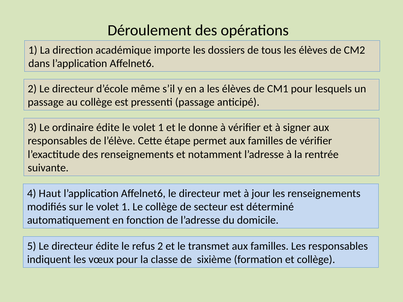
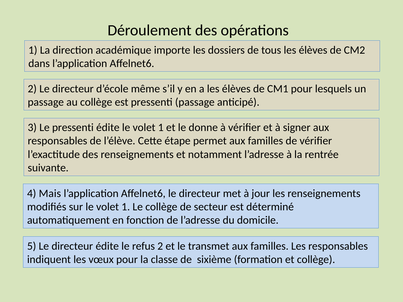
Le ordinaire: ordinaire -> pressenti (73, 128)
Haut: Haut -> Mais (50, 194)
